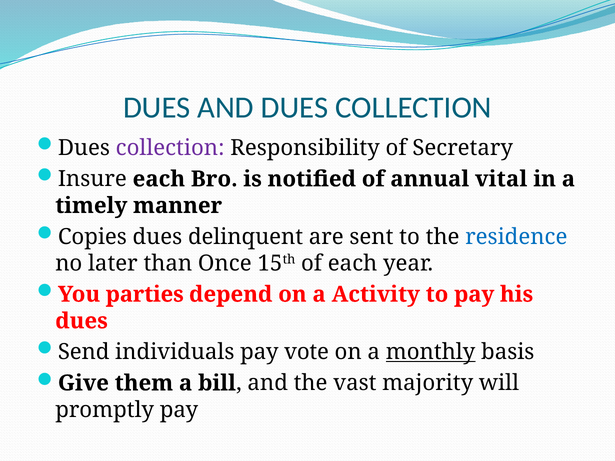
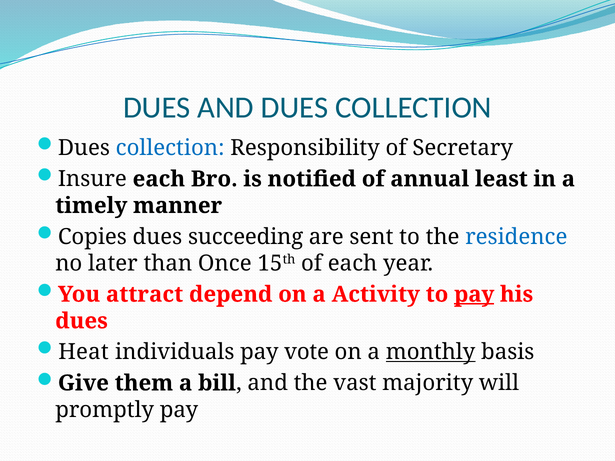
collection colour: purple -> blue (170, 148)
vital: vital -> least (501, 179)
delinquent: delinquent -> succeeding (246, 237)
parties: parties -> attract (145, 295)
pay underline: none -> present (474, 295)
Send: Send -> Heat (84, 352)
